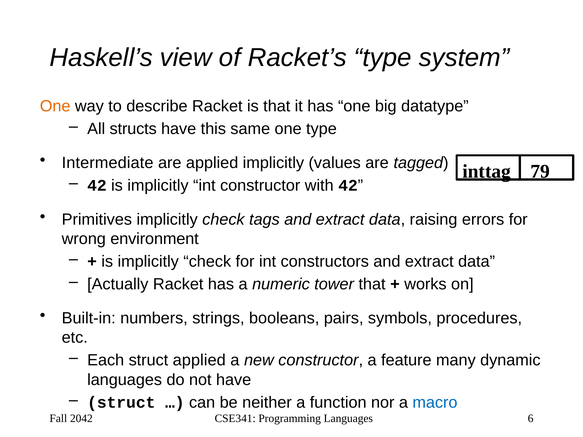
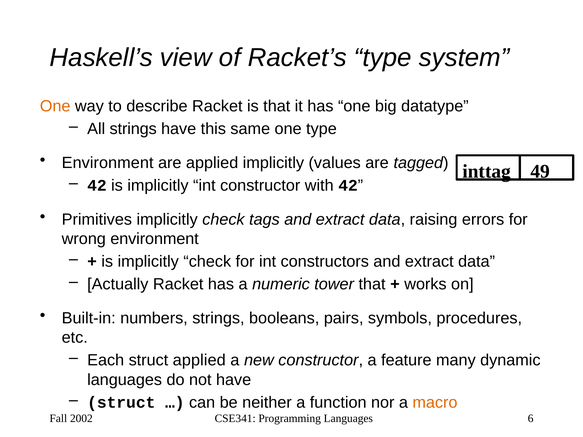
All structs: structs -> strings (133, 129)
Intermediate: Intermediate -> Environment (108, 163)
79: 79 -> 49 (540, 171)
macro colour: blue -> orange (435, 403)
2042: 2042 -> 2002 (81, 419)
